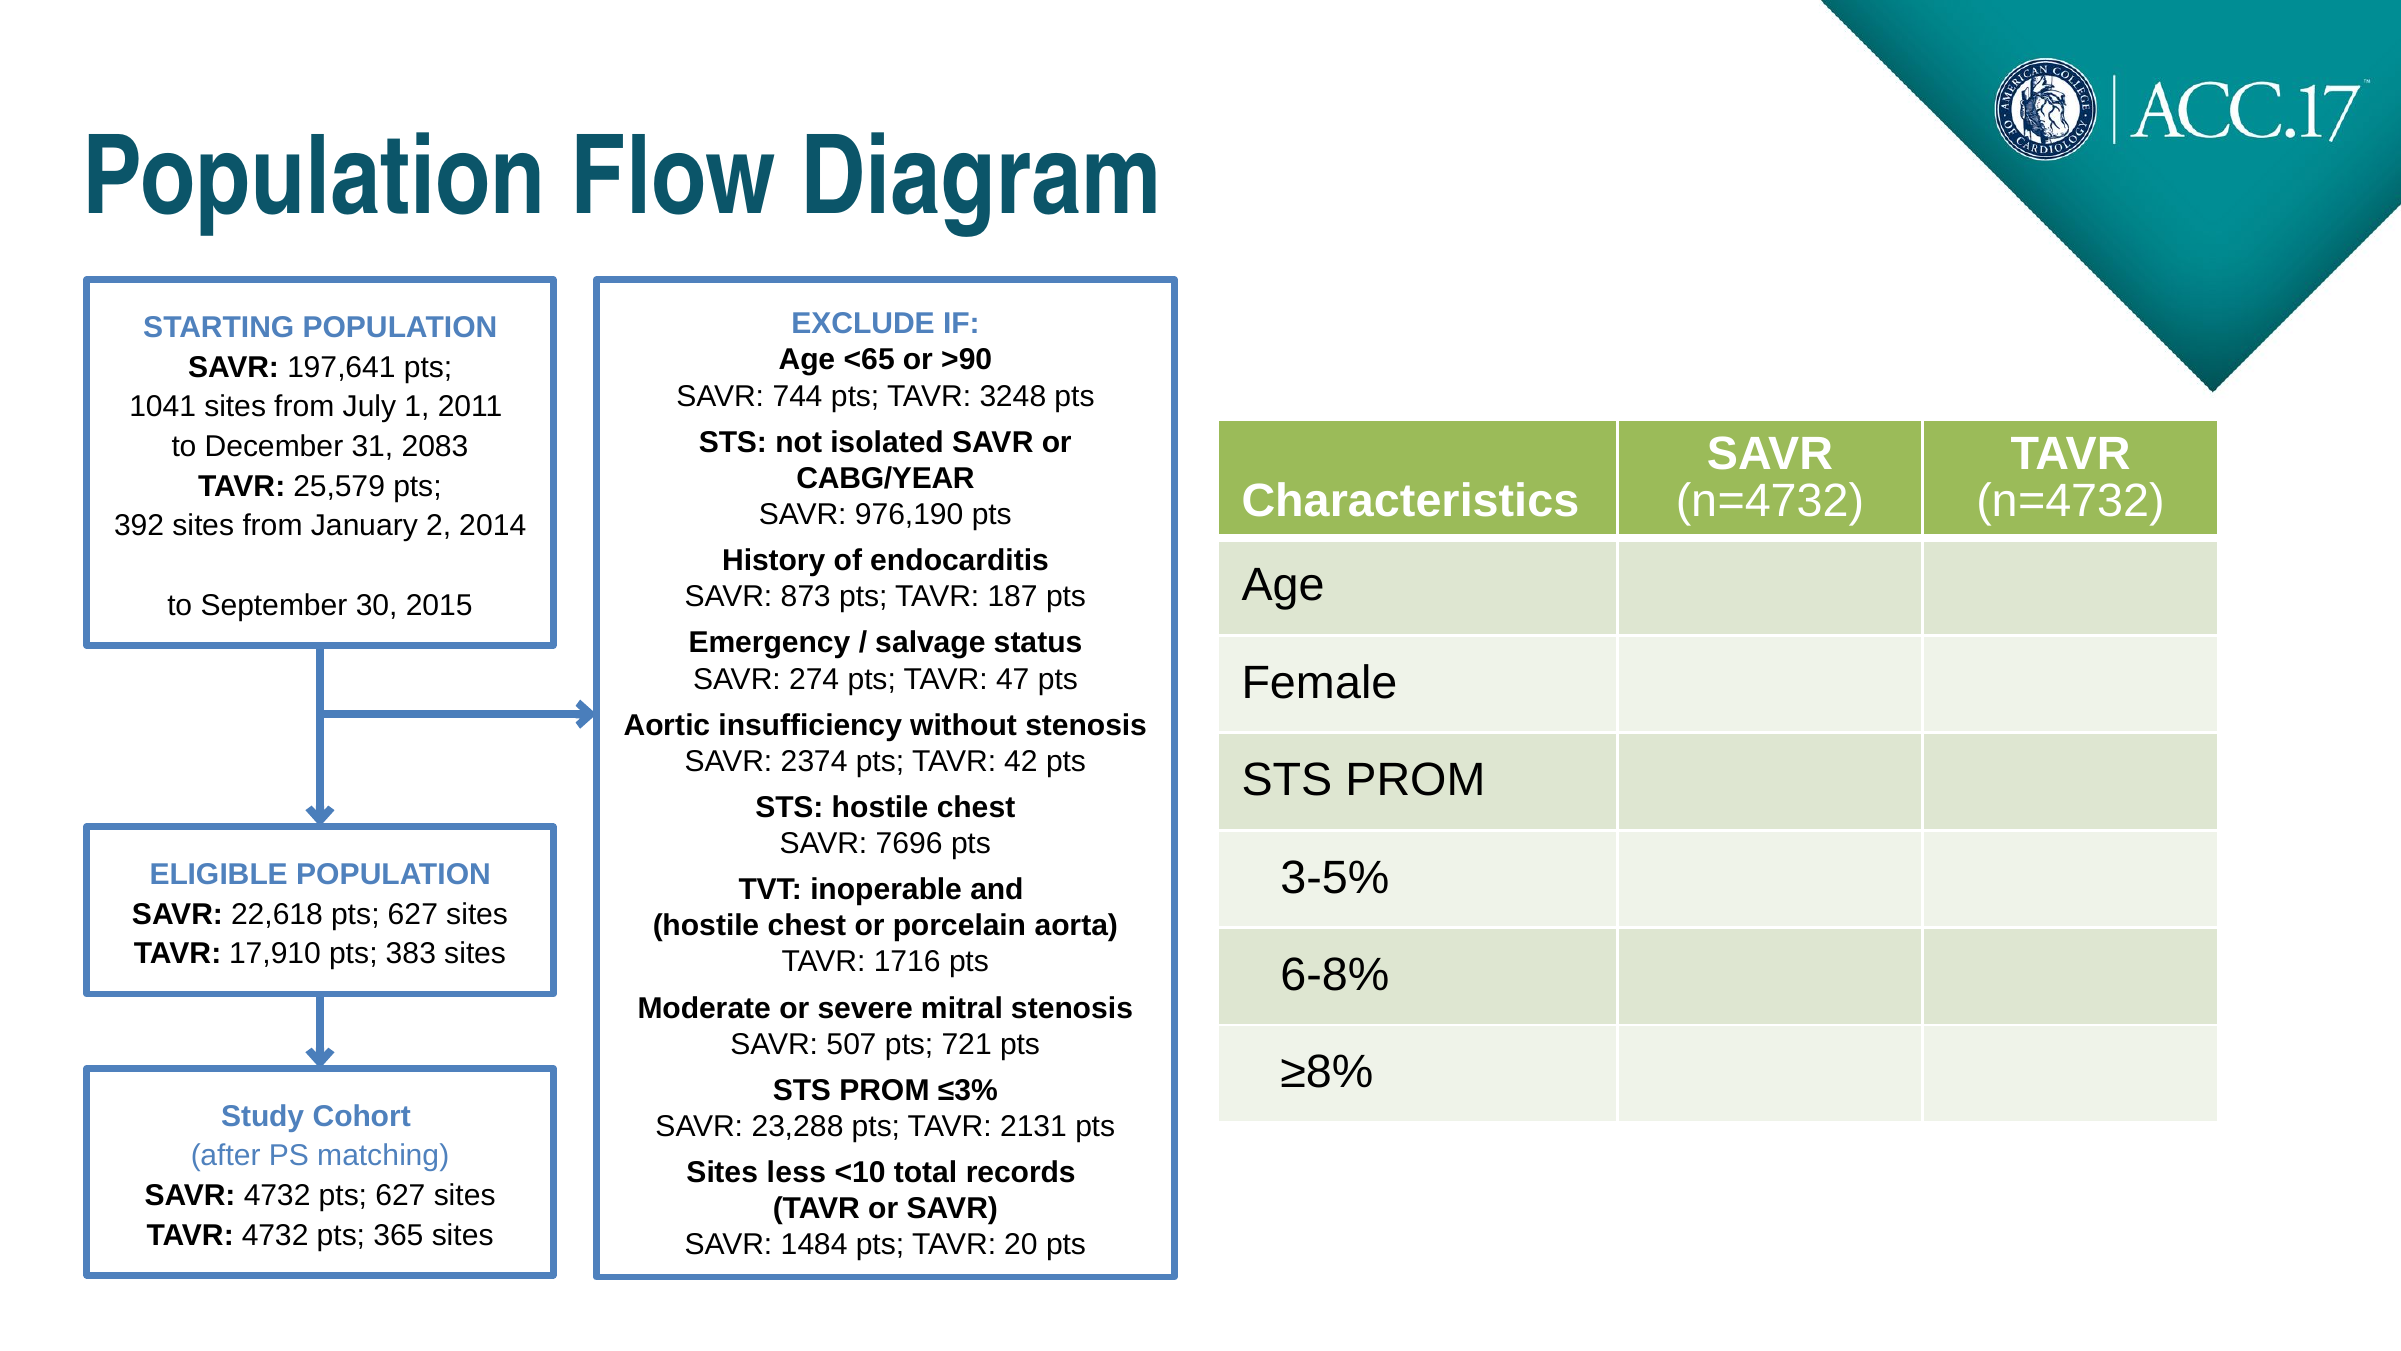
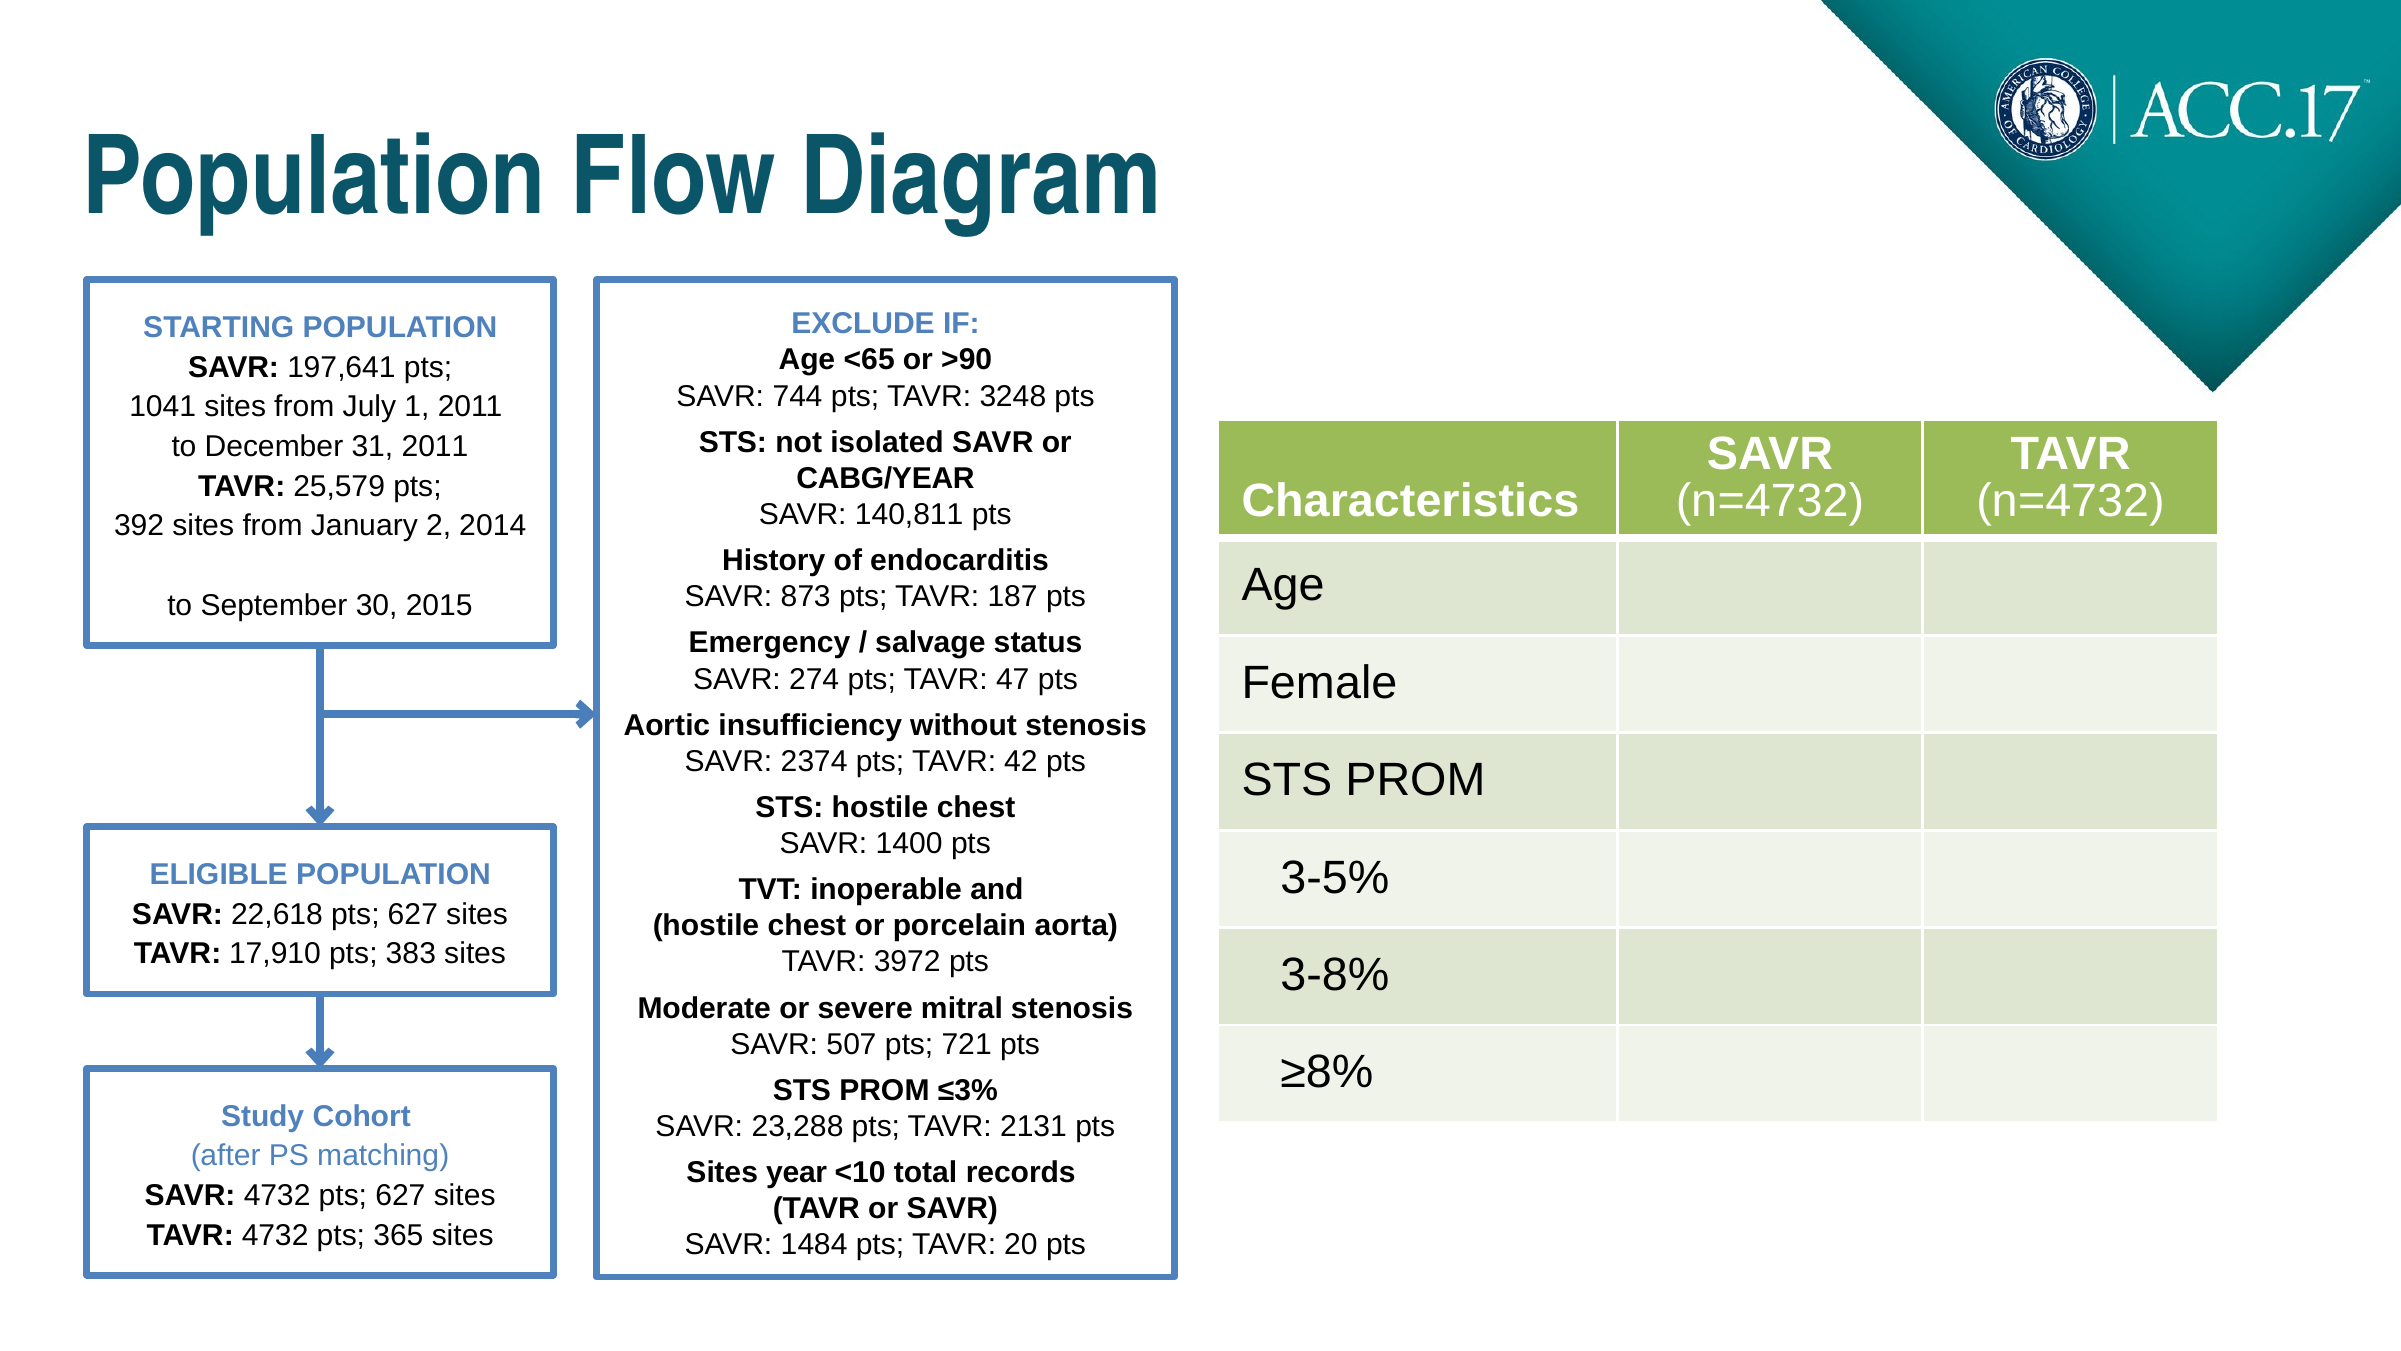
31 2083: 2083 -> 2011 (435, 446)
976,190: 976,190 -> 140,811 (909, 514)
7696: 7696 -> 1400 (909, 843)
1716: 1716 -> 3972 (907, 962)
6-8%: 6-8% -> 3-8% (1335, 975)
less: less -> year (797, 1172)
